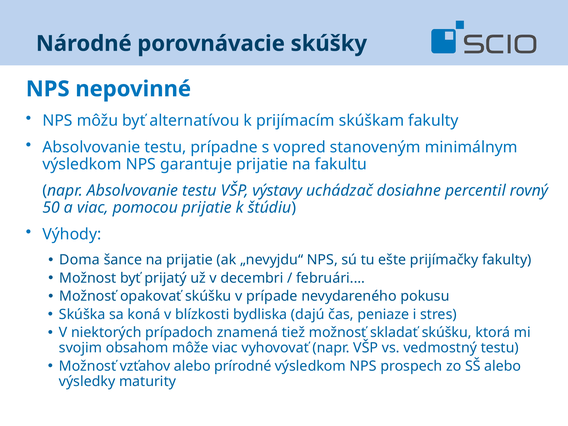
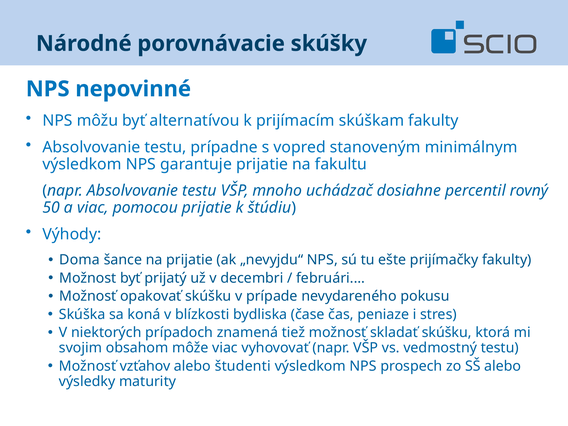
výstavy: výstavy -> mnoho (277, 191)
dajú: dajú -> čase (308, 314)
prírodné: prírodné -> študenti (243, 366)
